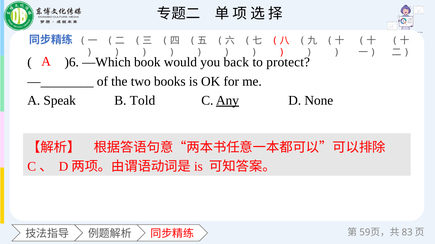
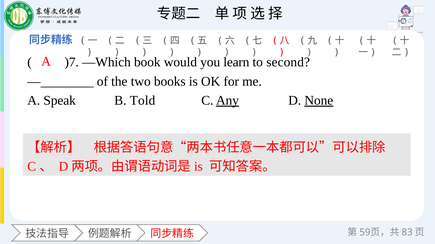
)6: )6 -> )7 (72, 62)
back: back -> learn (236, 62)
protect: protect -> second (288, 62)
None underline: none -> present (319, 101)
